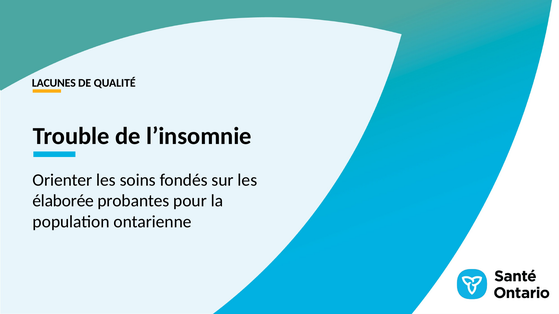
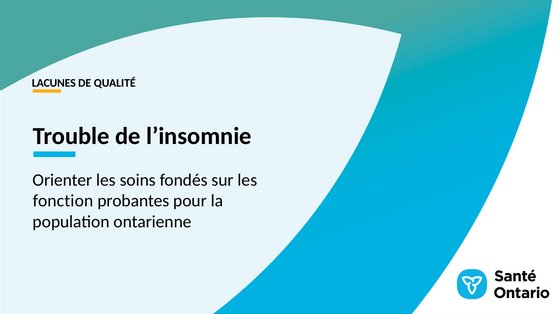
élaborée: élaborée -> fonction (63, 201)
